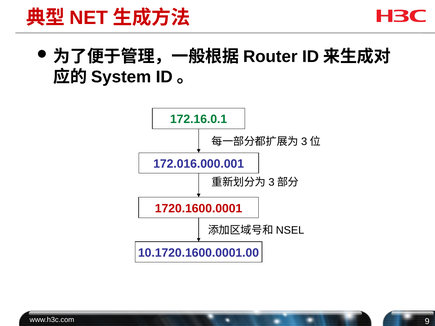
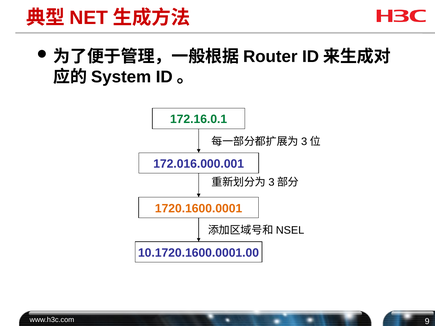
1720.1600.0001 colour: red -> orange (199, 209)
